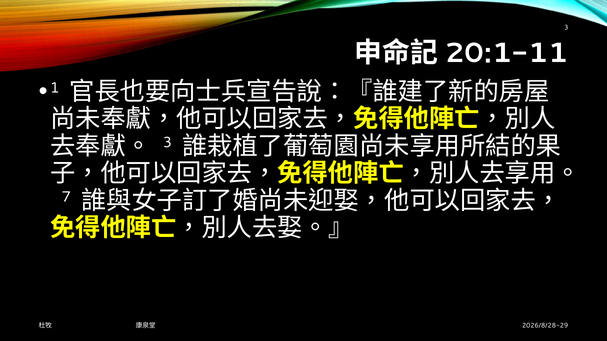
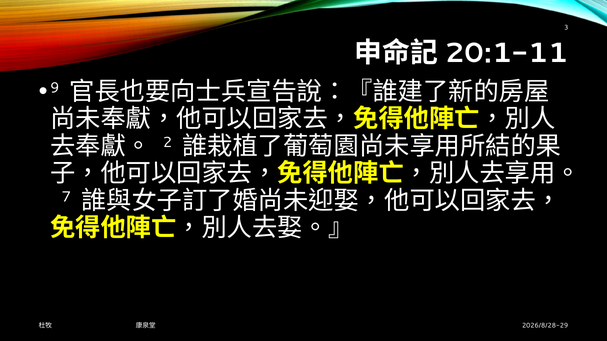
1: 1 -> 9 (55, 88)
3: 3 -> 2 (167, 142)
